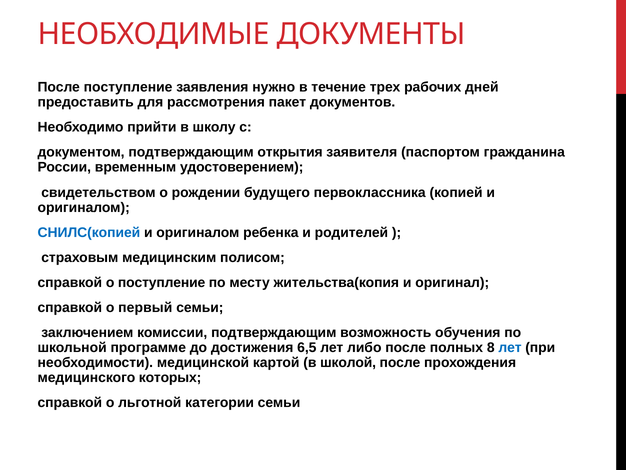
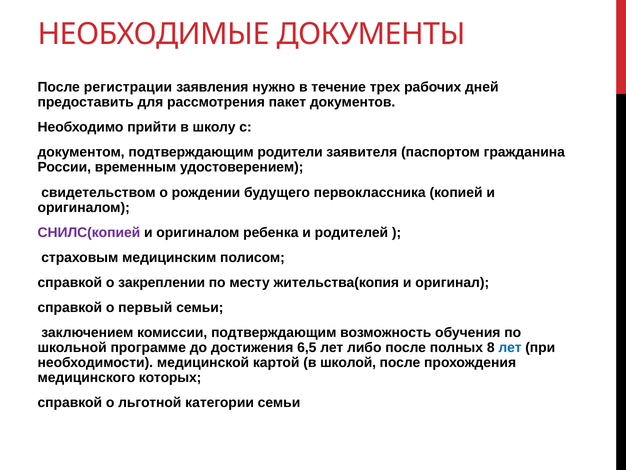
После поступление: поступление -> регистрации (128, 87)
открытия: открытия -> родители (290, 152)
СНИЛС(копией colour: blue -> purple (89, 232)
о поступление: поступление -> закреплении (162, 282)
